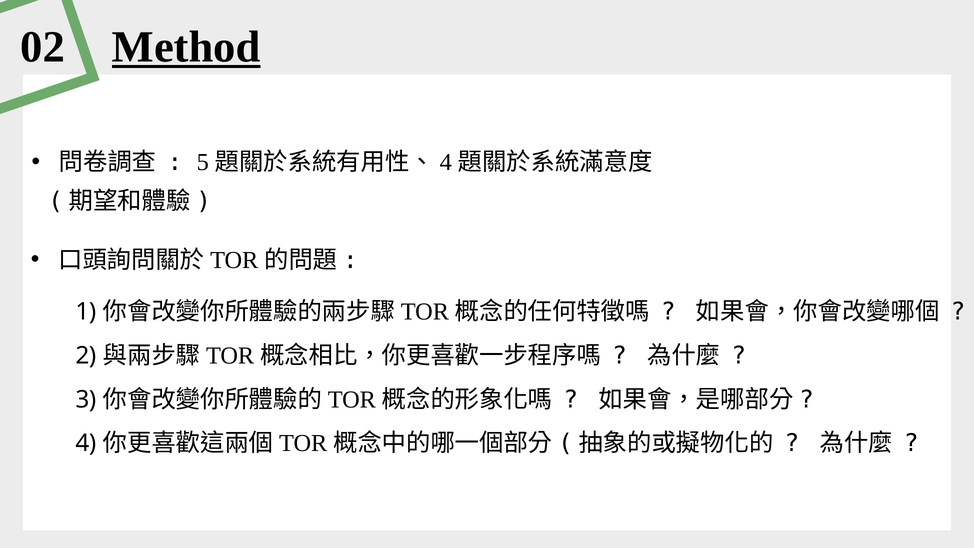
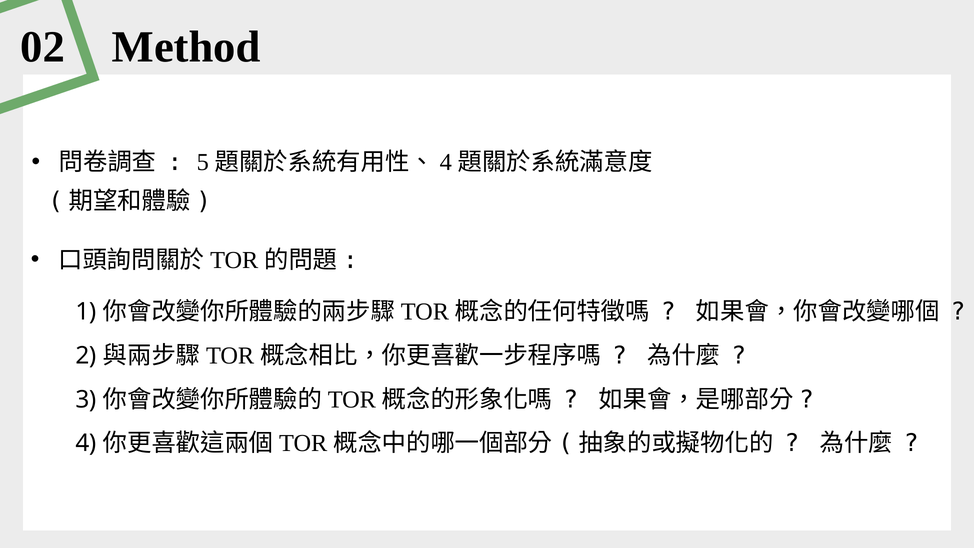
Method underline: present -> none (186, 47)
